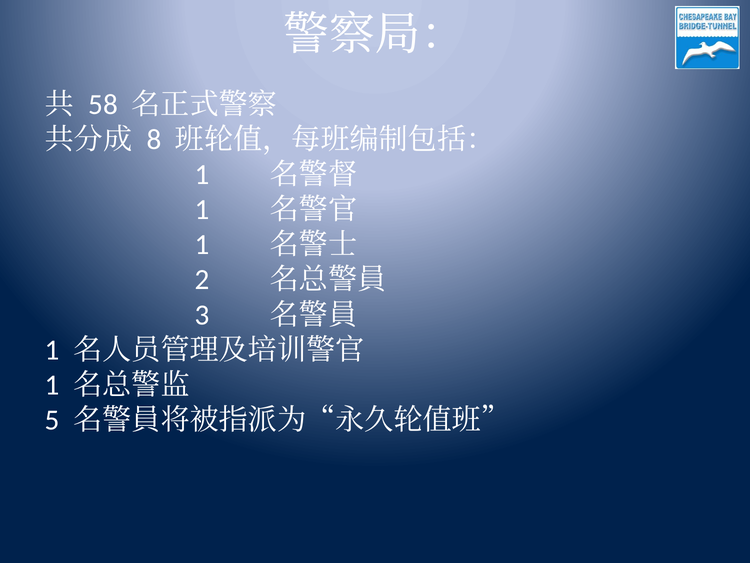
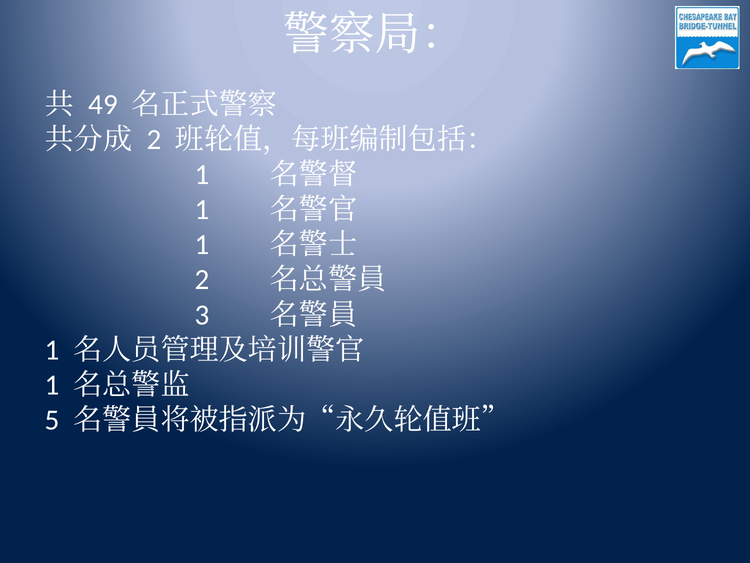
58: 58 -> 49 (103, 104)
8: 8 -> 2 (154, 140)
